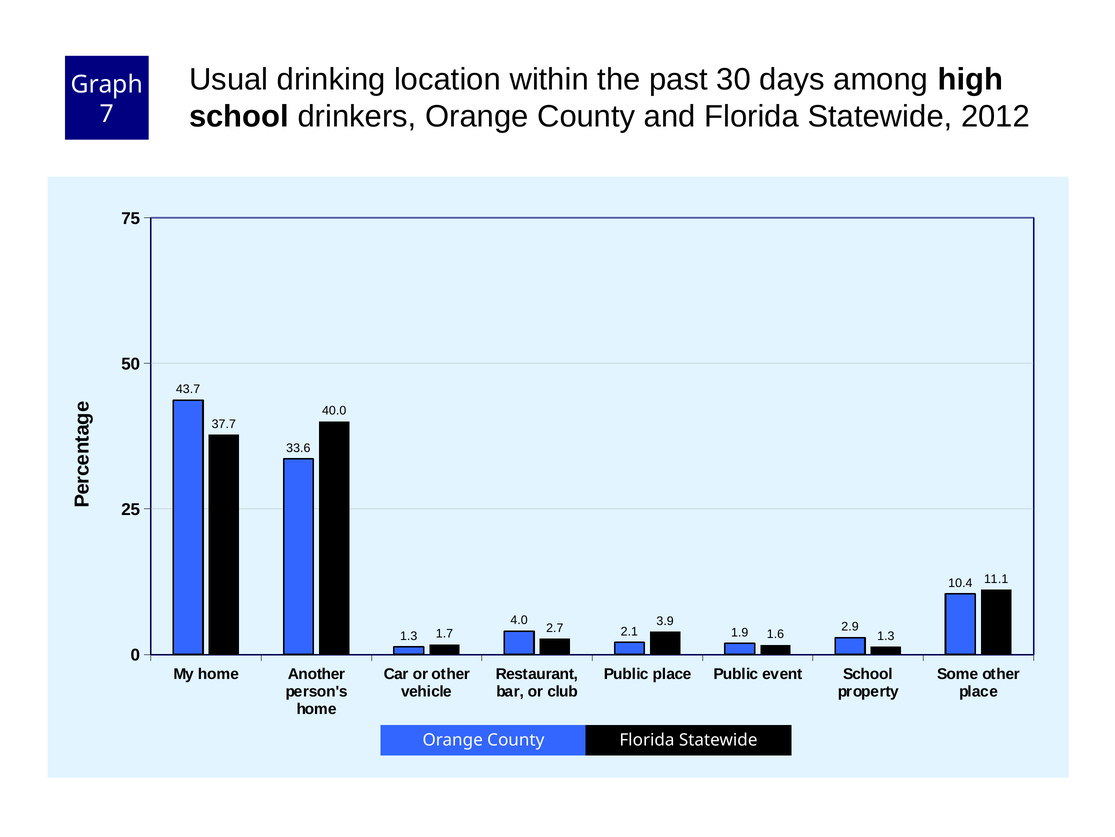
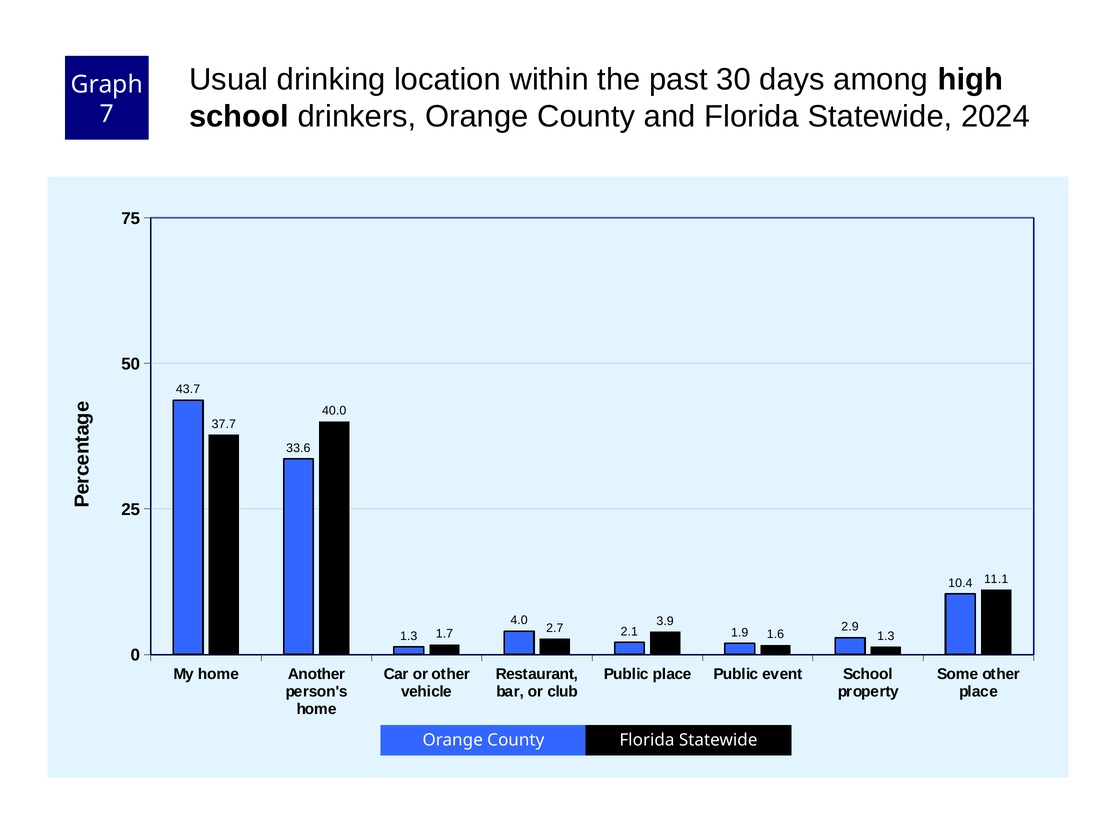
2012: 2012 -> 2024 (995, 117)
